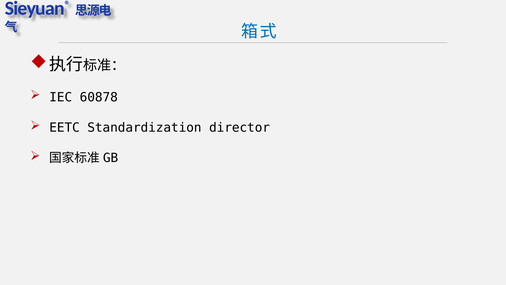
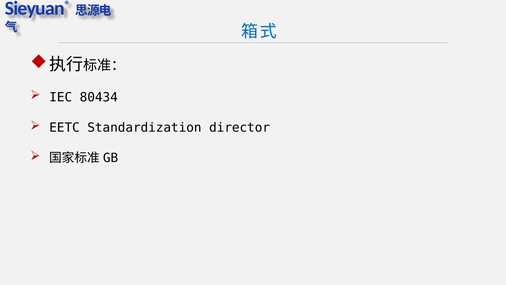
60878: 60878 -> 80434 (99, 97)
